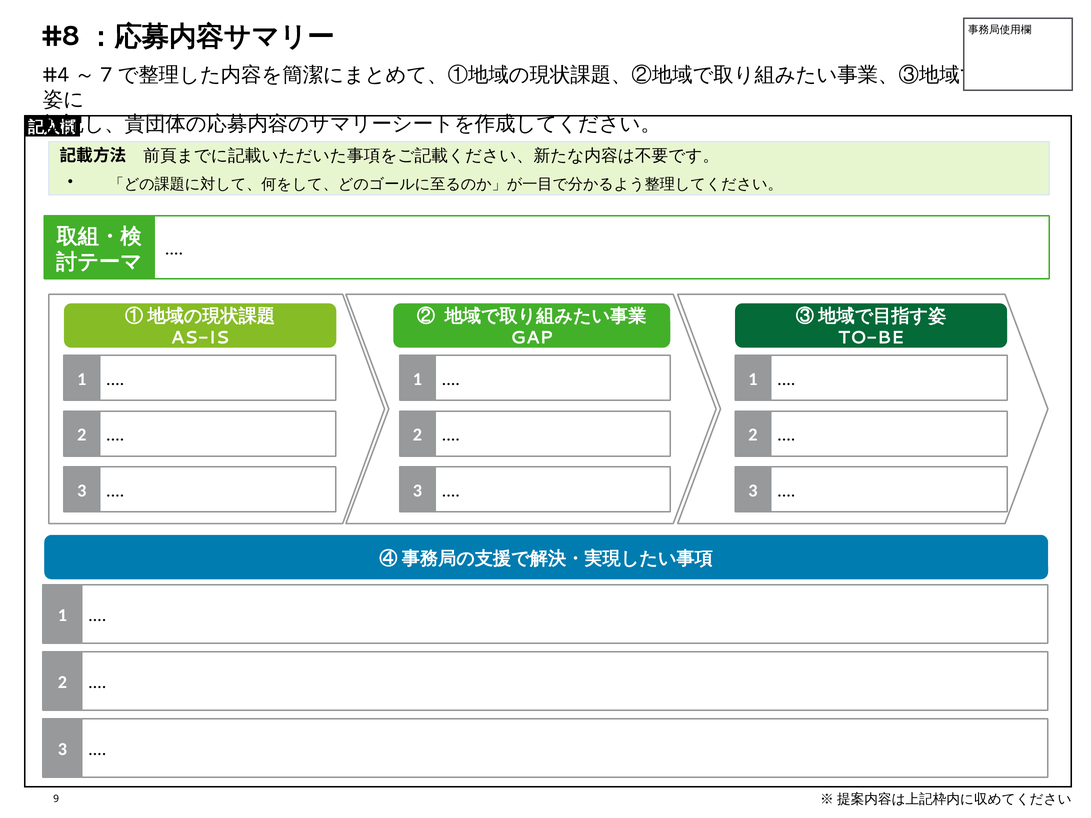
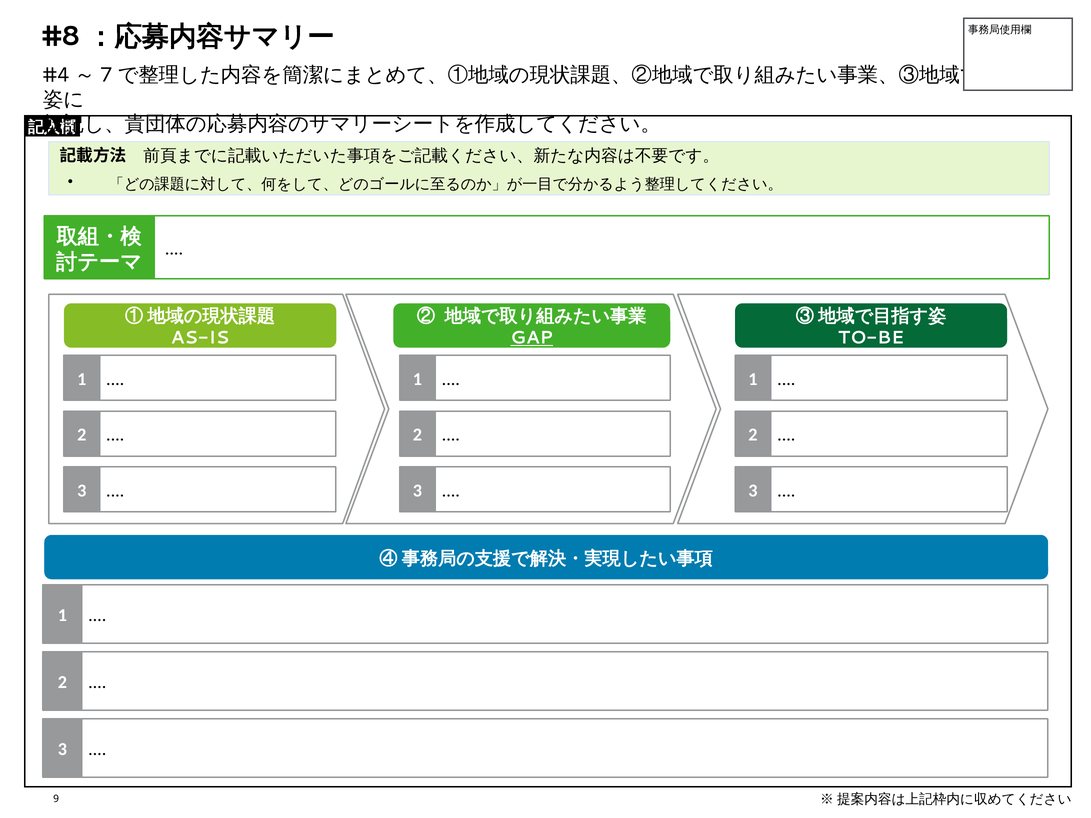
GAP underline: none -> present (532, 338)
